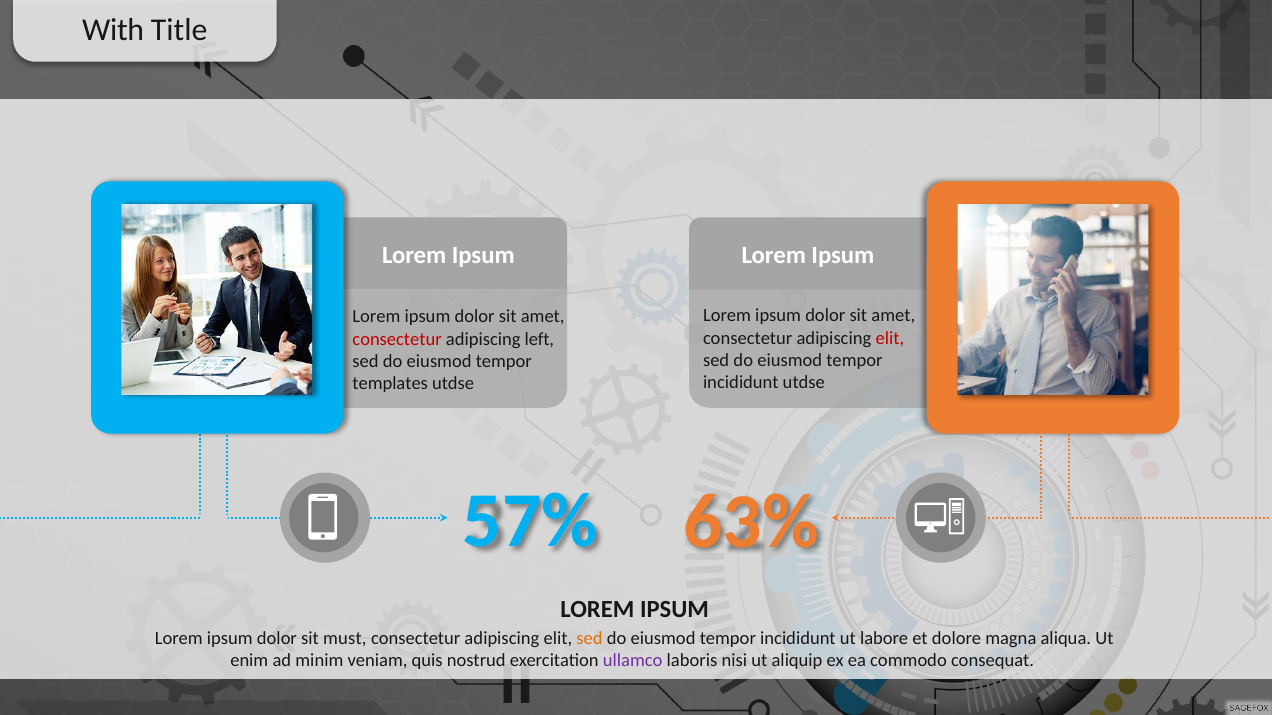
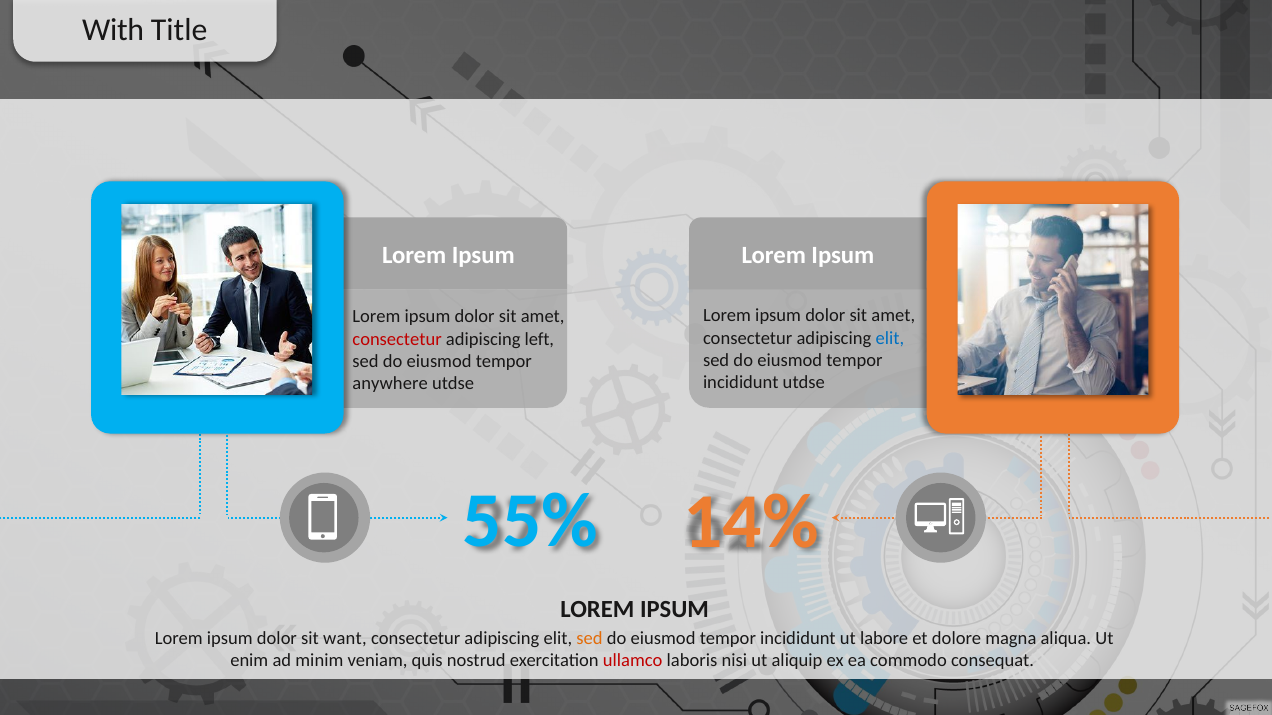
elit colour: red -> blue (890, 338)
templates: templates -> anywhere (390, 384)
57%: 57% -> 55% (530, 522)
63%: 63% -> 14% (751, 522)
must: must -> want (345, 639)
ullamco colour: purple -> red (633, 661)
